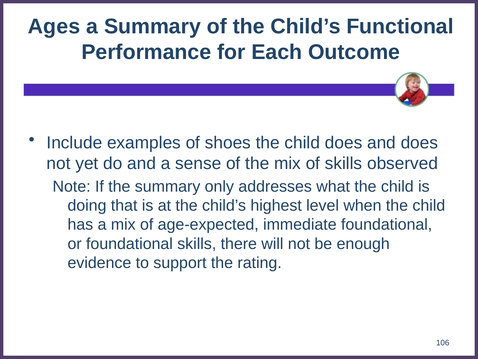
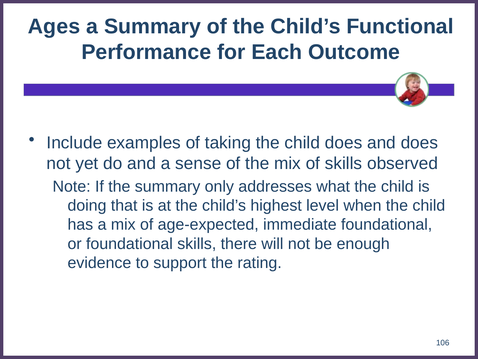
shoes: shoes -> taking (228, 142)
